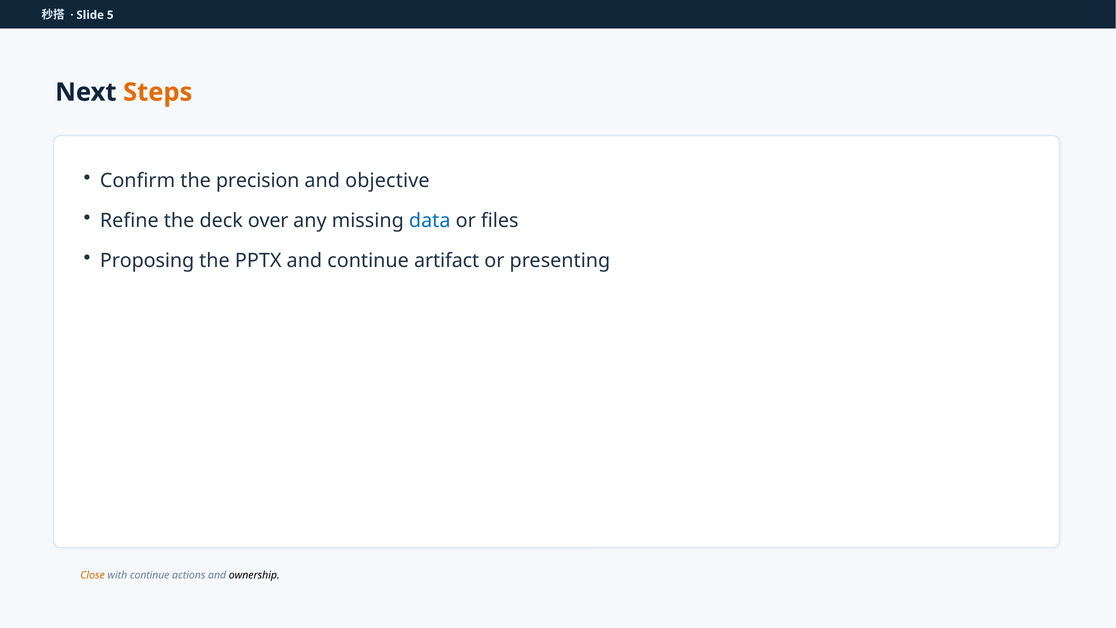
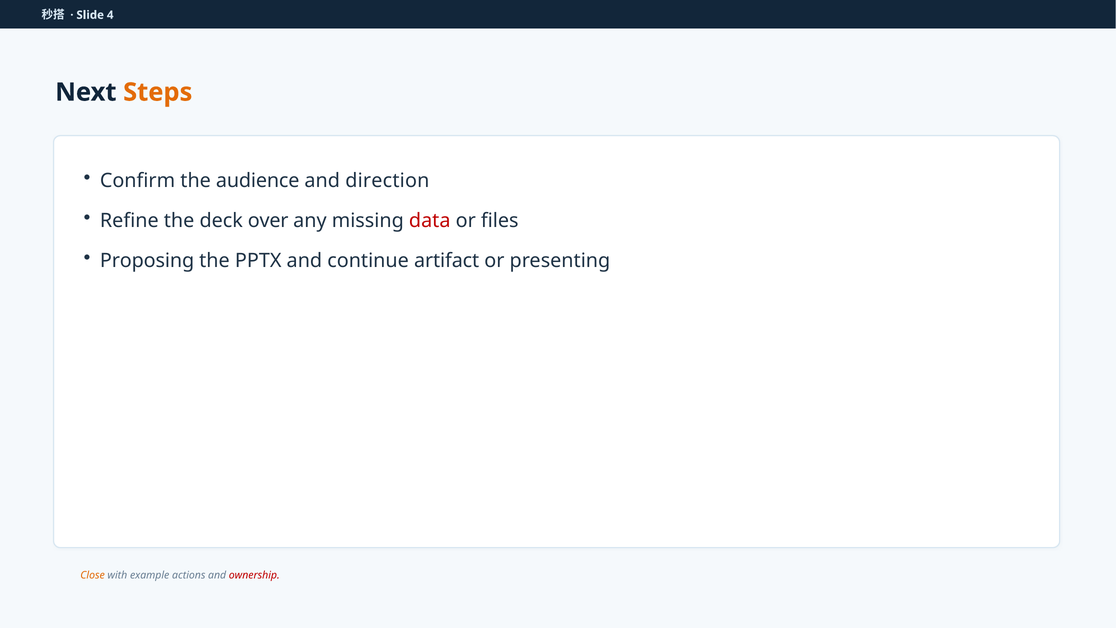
5: 5 -> 4 (110, 15)
precision: precision -> audience (258, 181)
objective: objective -> direction (387, 181)
data colour: blue -> red (430, 221)
with continue: continue -> example (150, 575)
ownership colour: black -> red (254, 575)
